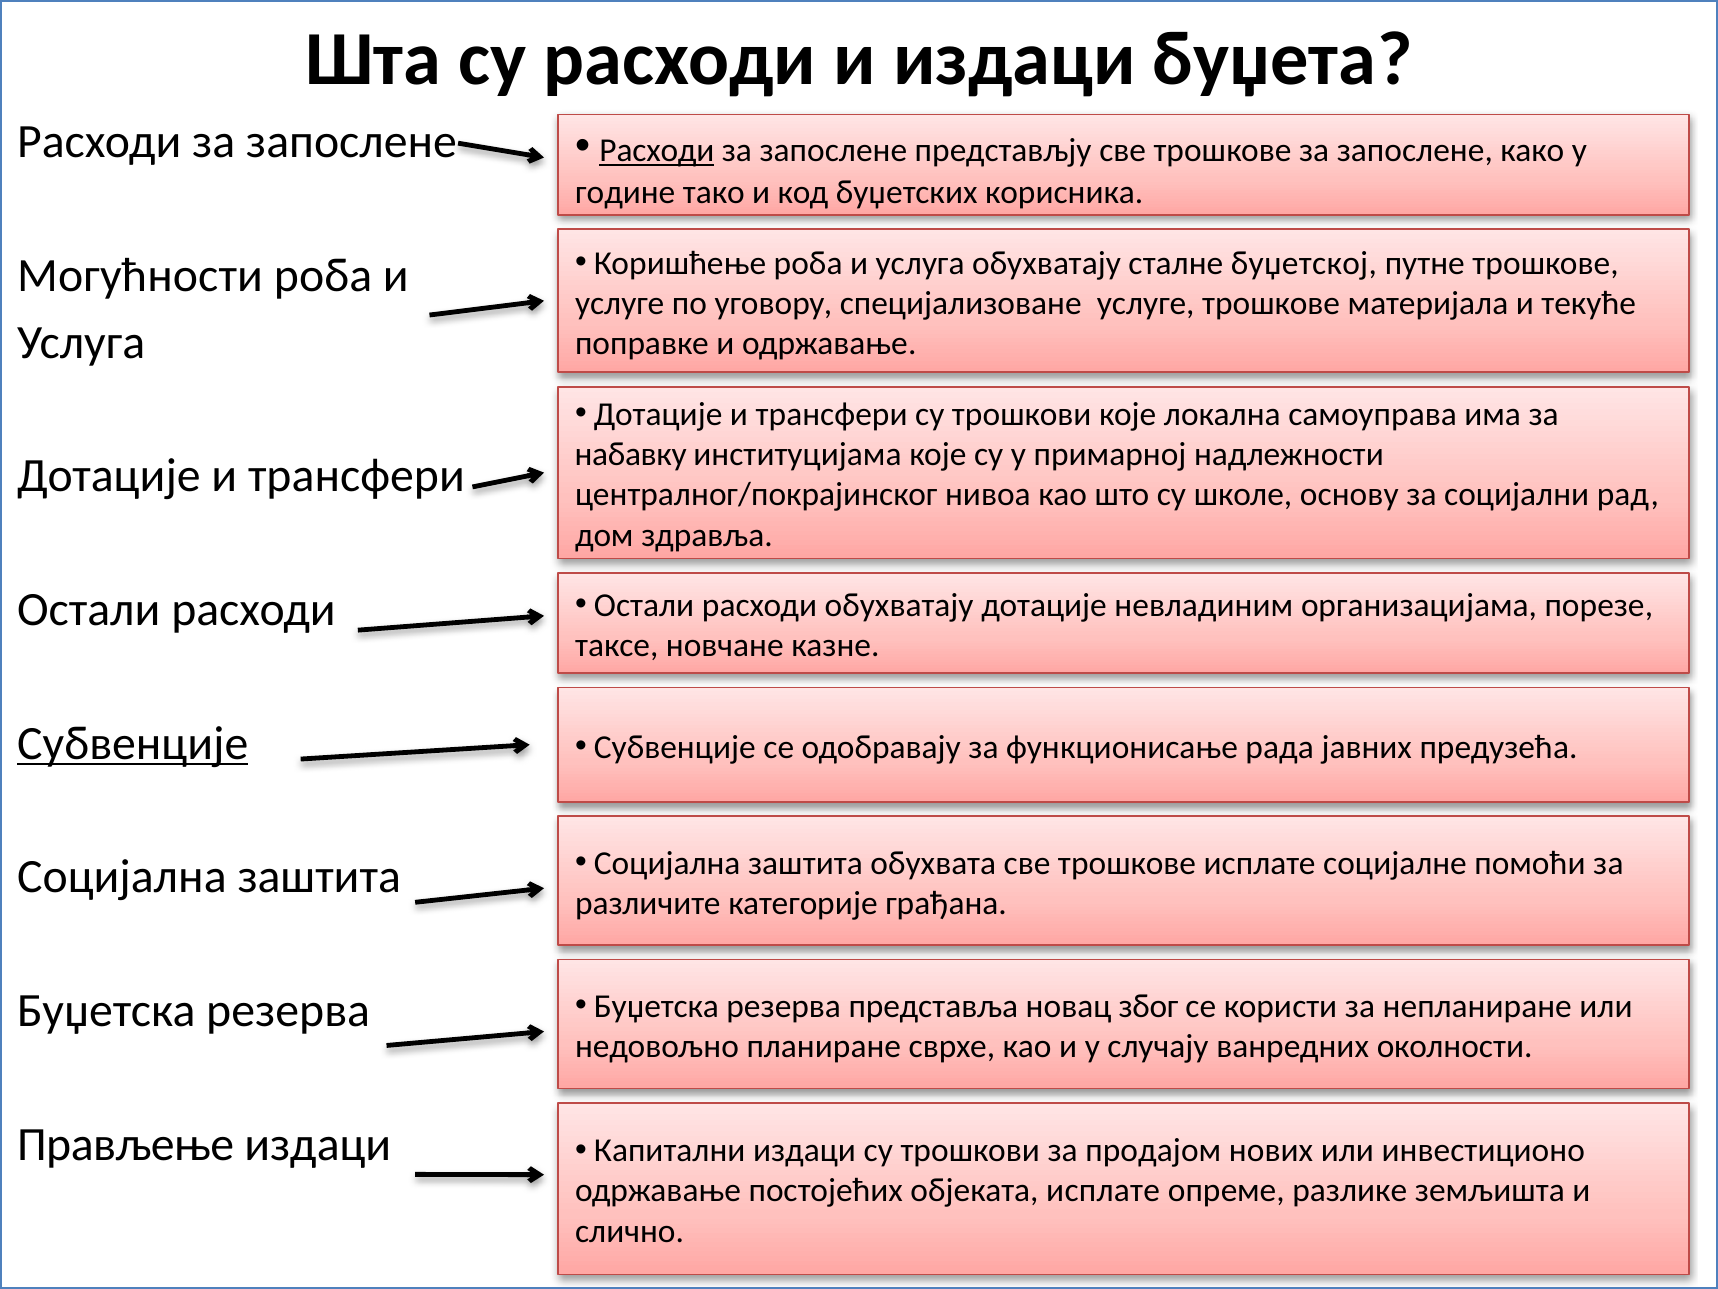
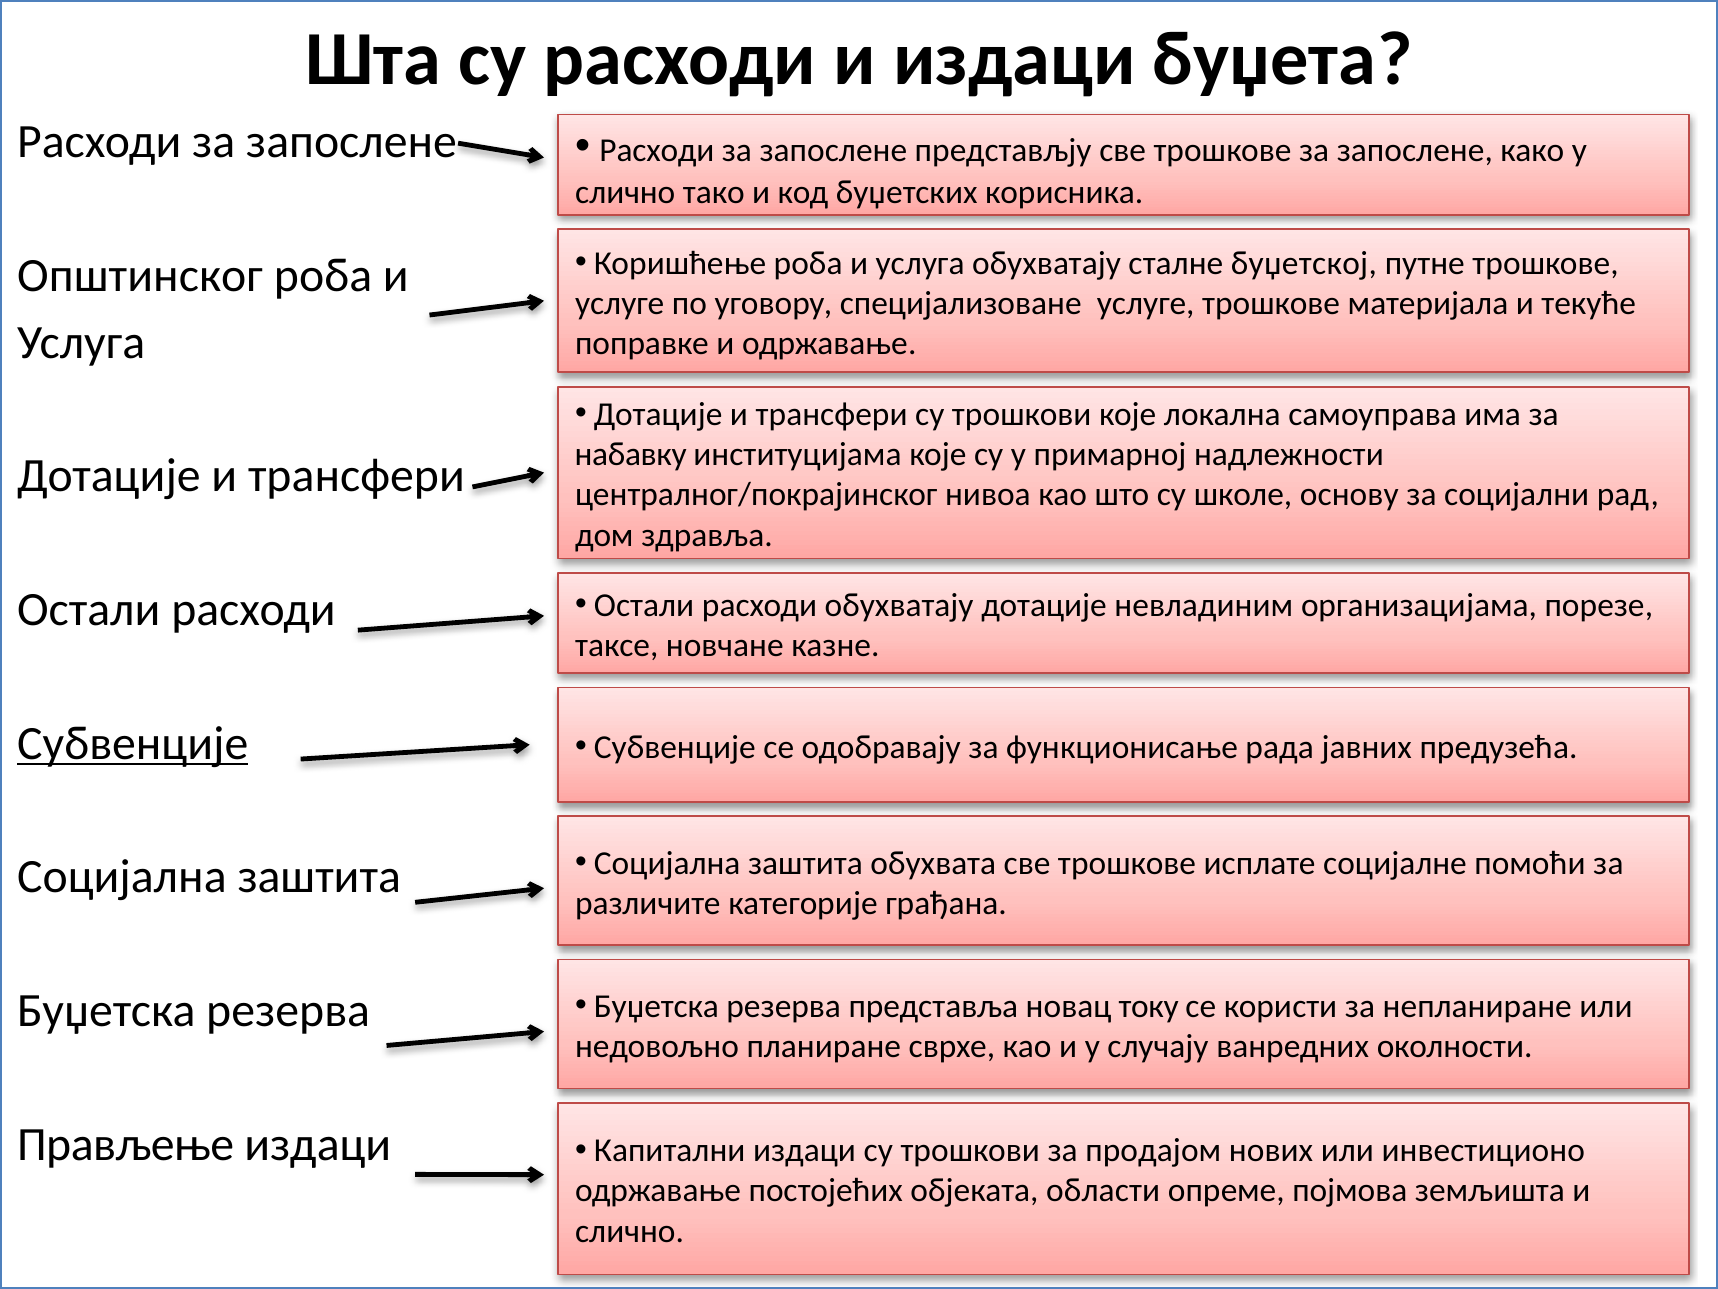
Расходи underline: present -> none (657, 151)
године: године -> слично (625, 193)
Могућности: Могућности -> Општинског (140, 275)
због: због -> току (1149, 1006)
објеката исплате: исплате -> области (1103, 1190)
разлике: разлике -> појмова (1350, 1190)
